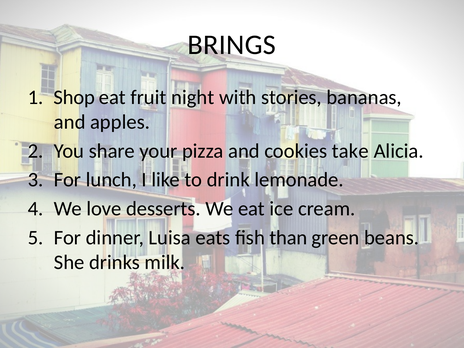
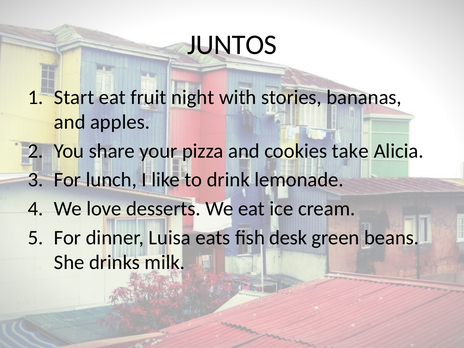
BRINGS: BRINGS -> JUNTOS (232, 45)
Shop: Shop -> Start (74, 97)
than: than -> desk (288, 238)
